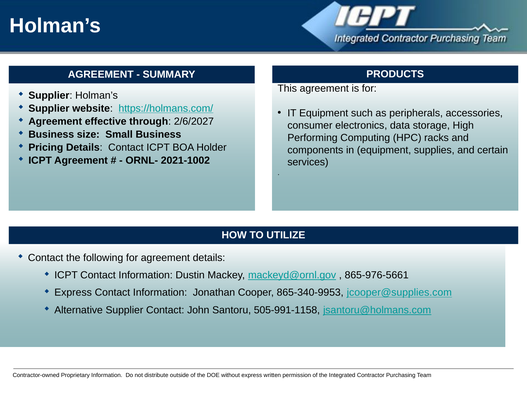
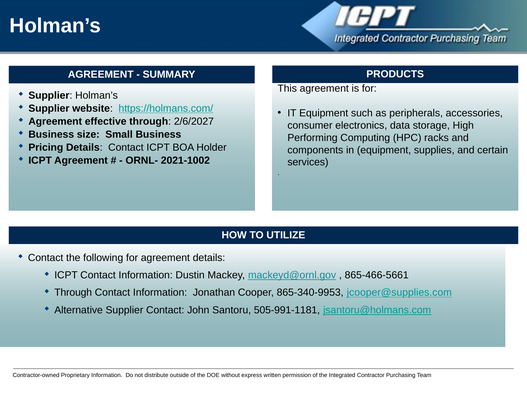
865-976-5661: 865-976-5661 -> 865-466-5661 (377, 275)
Express: Express -> Through (73, 293)
505-991-1158: 505-991-1158 -> 505-991-1181 (287, 310)
